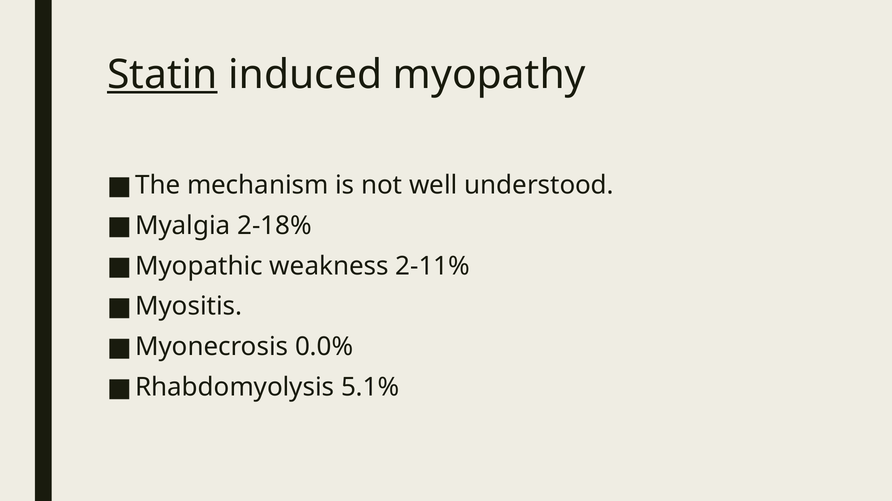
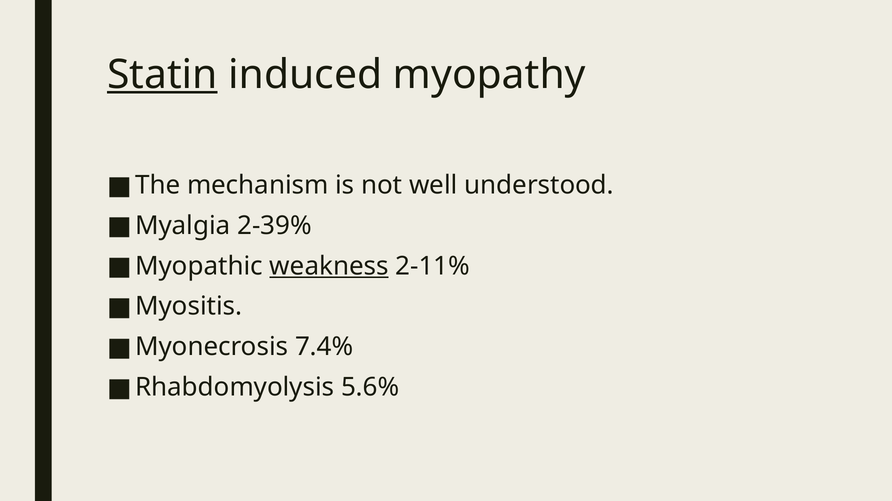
2-18%: 2-18% -> 2-39% (274, 226)
weakness underline: none -> present (329, 266)
0.0%: 0.0% -> 7.4% (324, 347)
5.1%: 5.1% -> 5.6% (370, 388)
